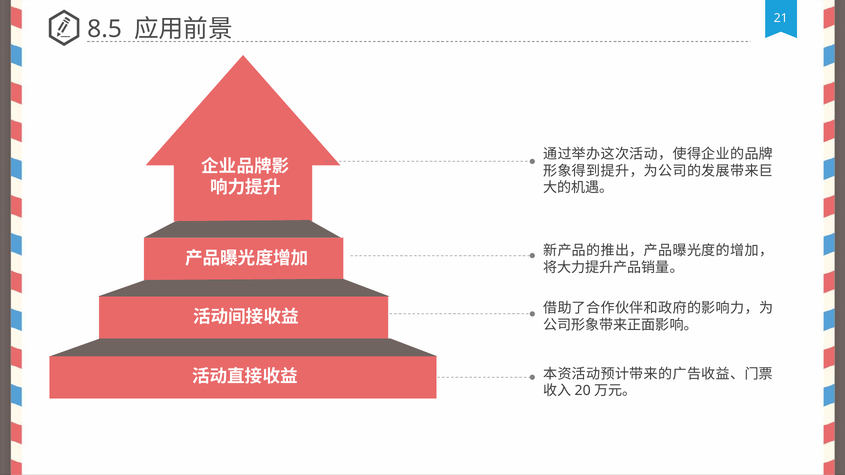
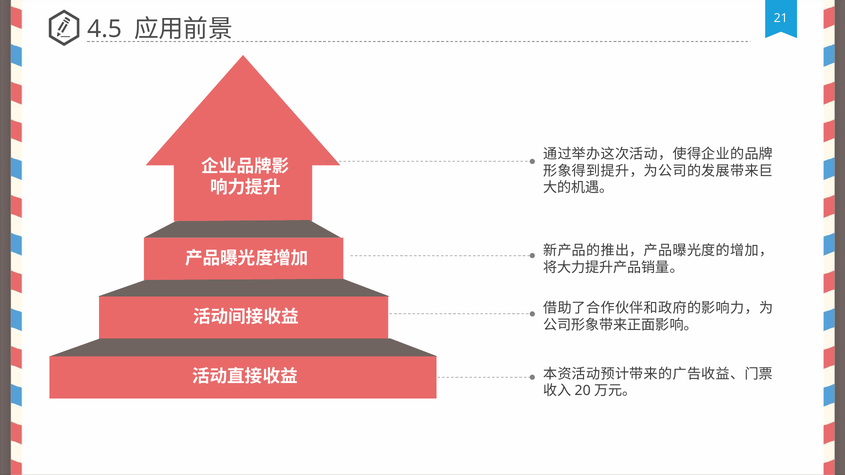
8.5: 8.5 -> 4.5 (105, 29)
